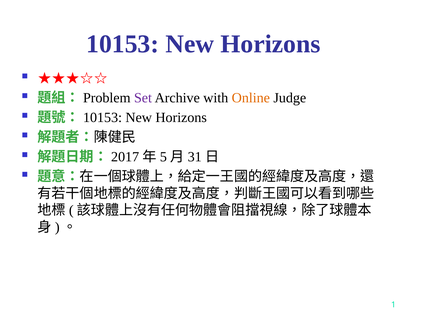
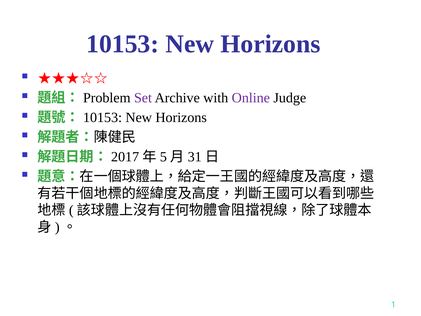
Online colour: orange -> purple (251, 98)
